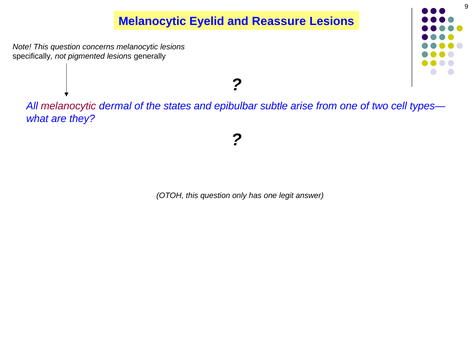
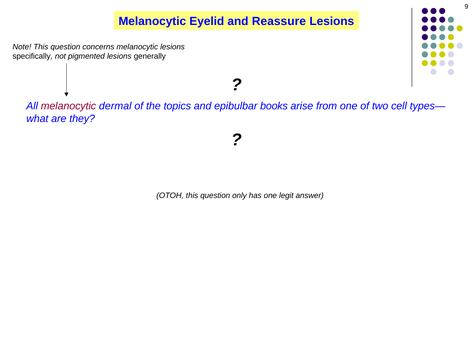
states: states -> topics (177, 106)
subtle: subtle -> books (274, 106)
